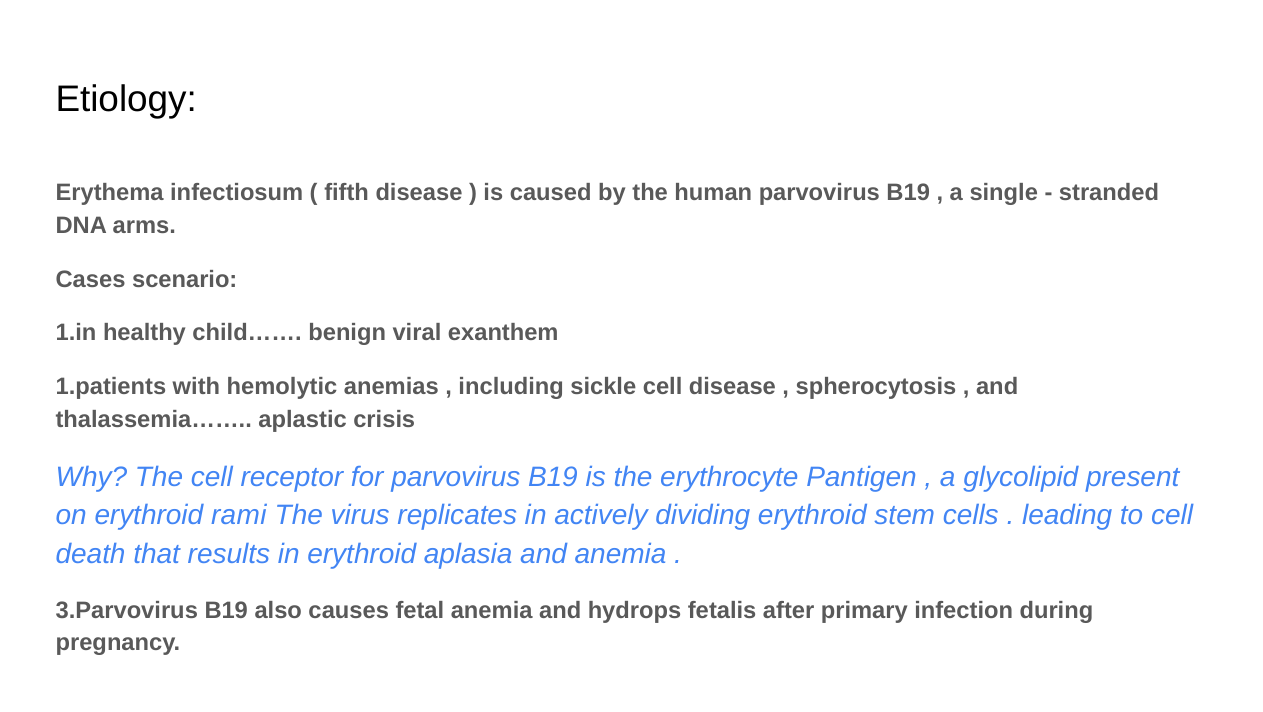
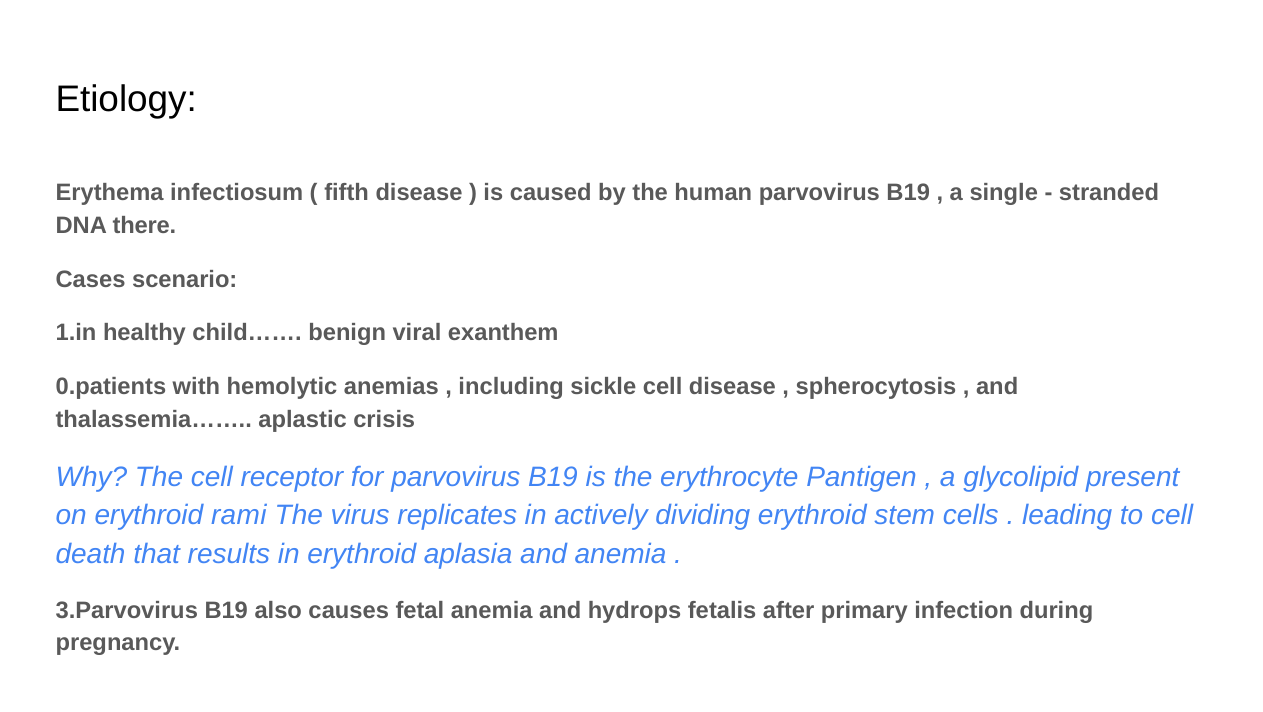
arms: arms -> there (144, 225)
1.patients: 1.patients -> 0.patients (111, 387)
